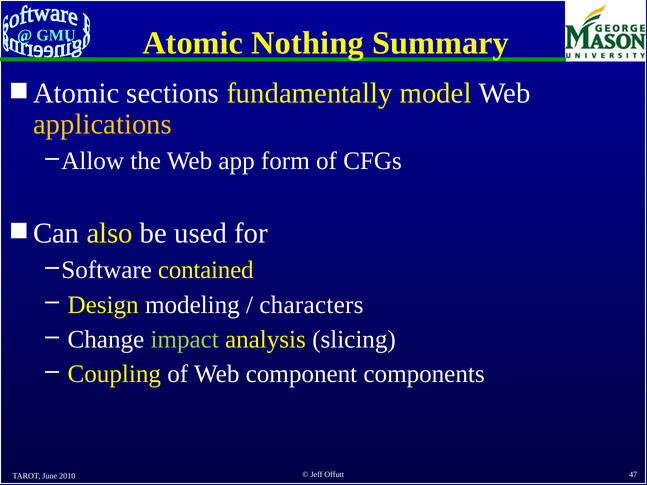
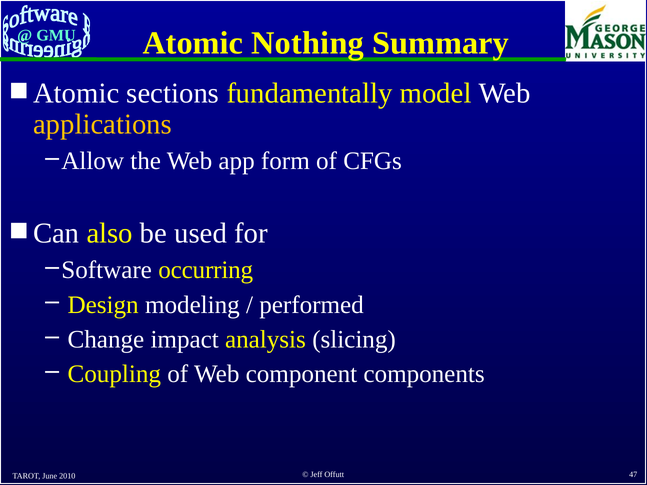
contained: contained -> occurring (206, 270)
characters: characters -> performed (312, 305)
impact colour: light green -> white (185, 340)
